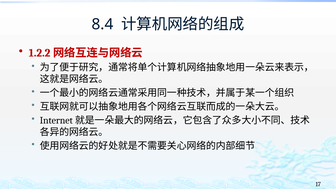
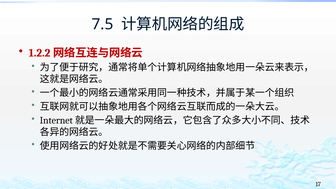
8.4: 8.4 -> 7.5 (102, 24)
